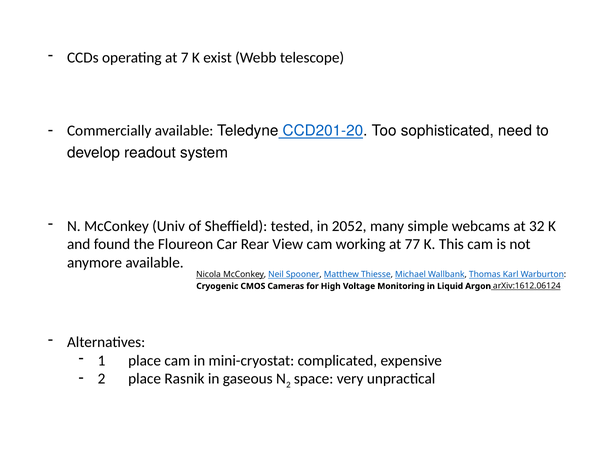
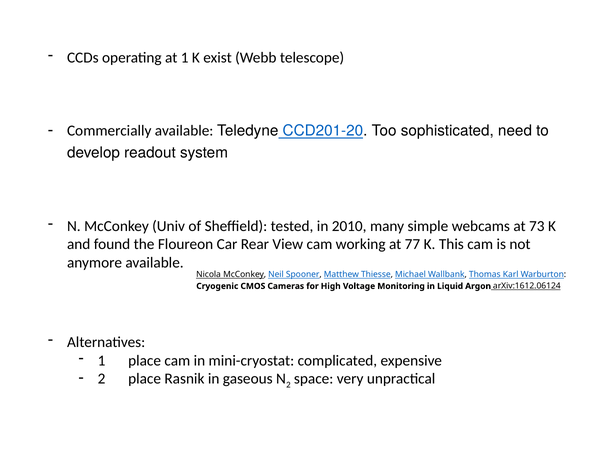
at 7: 7 -> 1 (185, 58)
2052: 2052 -> 2010 (349, 226)
32: 32 -> 73 (537, 226)
